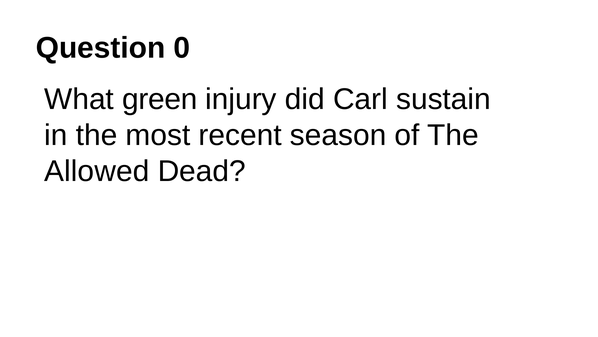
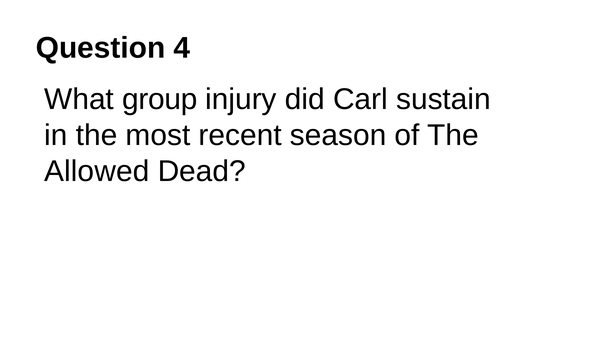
0: 0 -> 4 (182, 48)
green: green -> group (160, 99)
